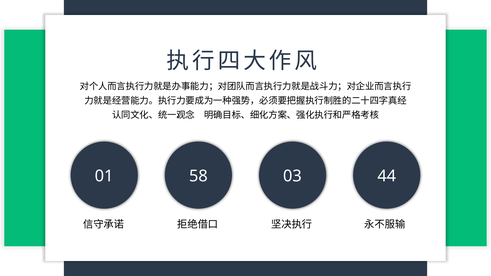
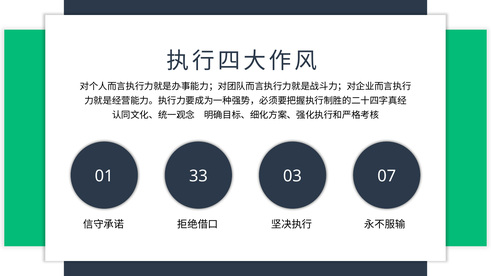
58: 58 -> 33 (198, 176)
44: 44 -> 07 (387, 176)
